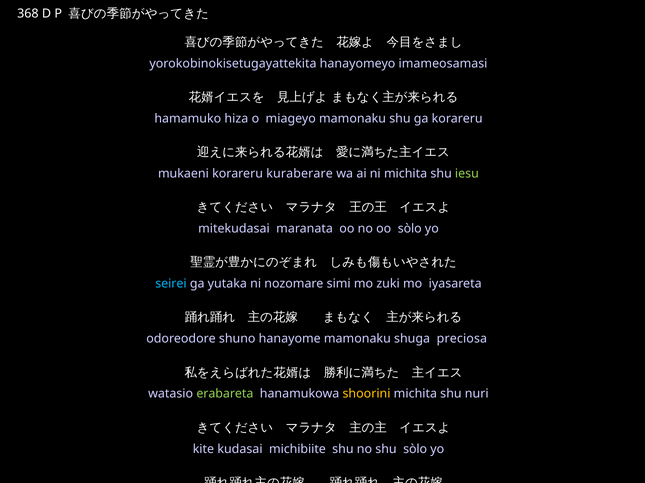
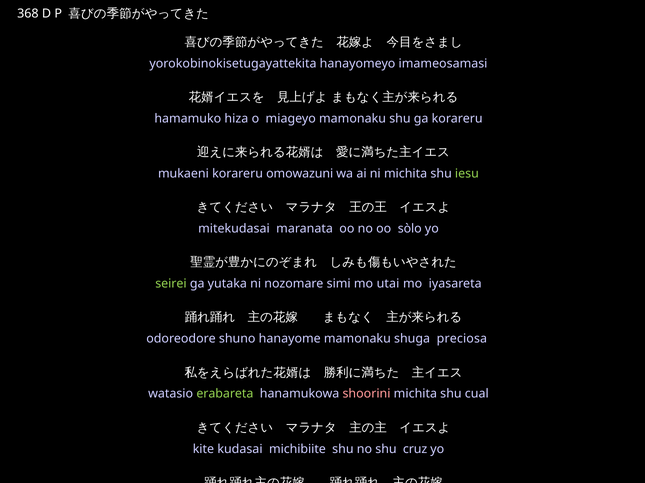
kuraberare: kuraberare -> omowazuni (300, 174)
seirei colour: light blue -> light green (171, 284)
zuki: zuki -> utai (388, 284)
shoorini colour: yellow -> pink (367, 395)
nuri: nuri -> cual (477, 395)
shu sòlo: sòlo -> cruz (415, 450)
